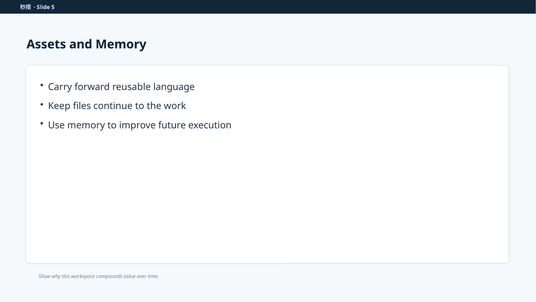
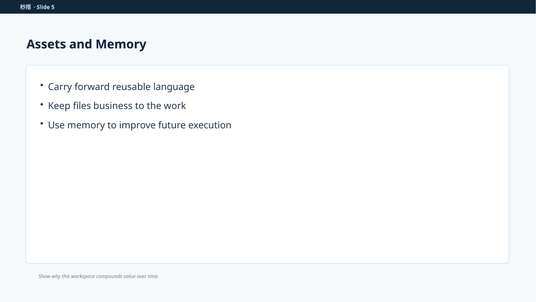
continue: continue -> business (113, 106)
